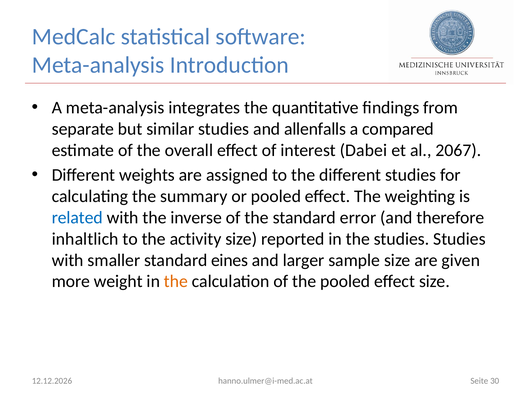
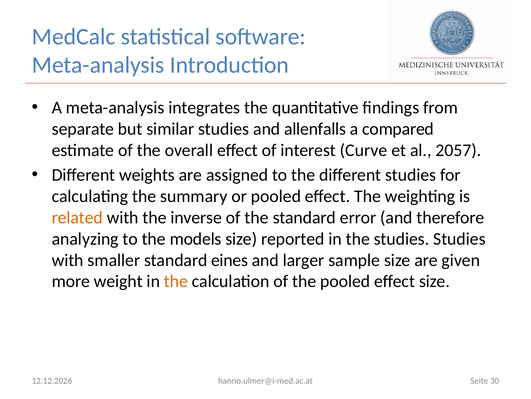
Dabei: Dabei -> Curve (364, 150)
2067: 2067 -> 2057 (458, 150)
related colour: blue -> orange (77, 217)
inhaltlich: inhaltlich -> analyzing (85, 238)
activity: activity -> models (196, 238)
